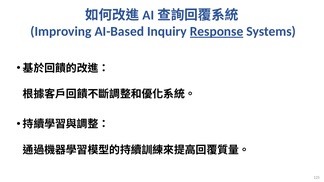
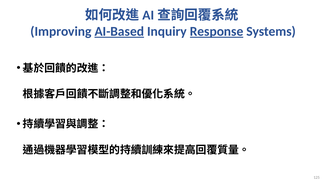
AI-Based underline: none -> present (119, 31)
